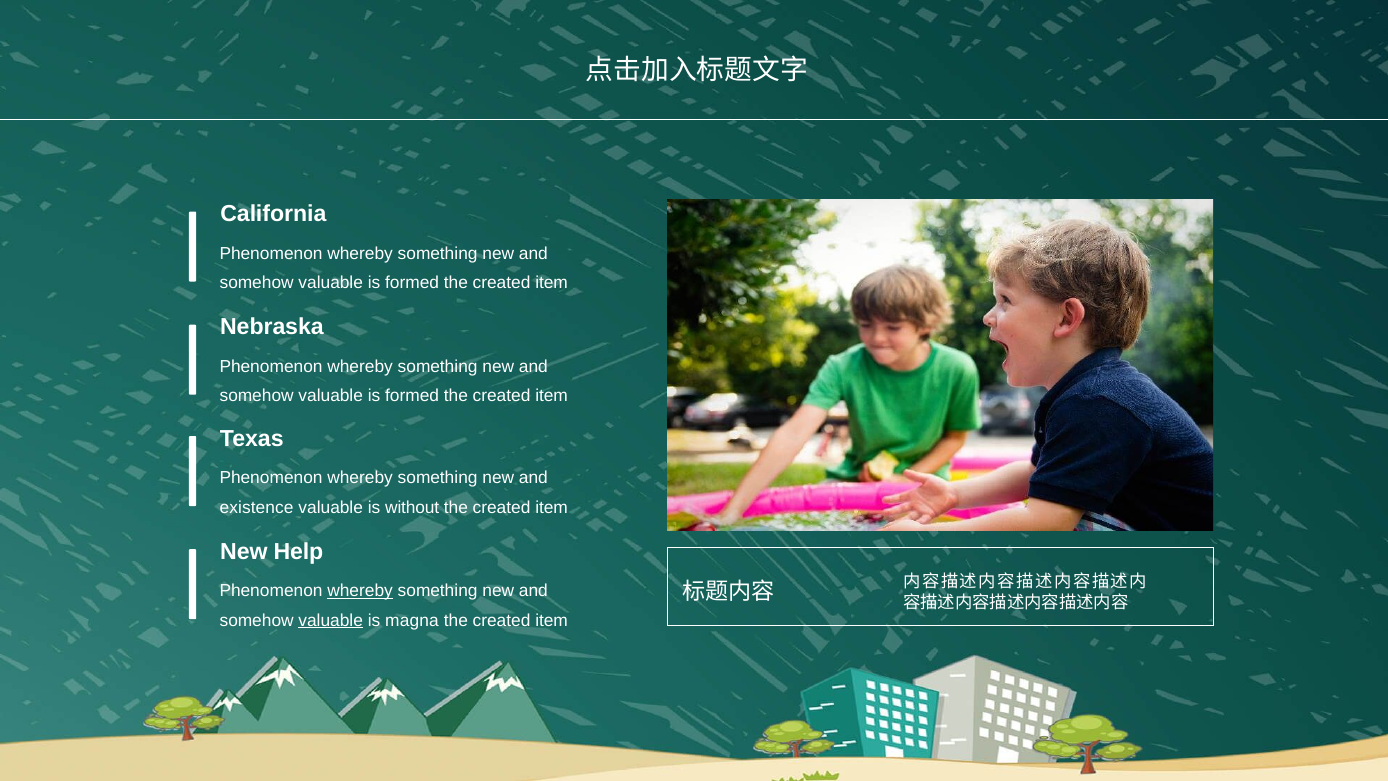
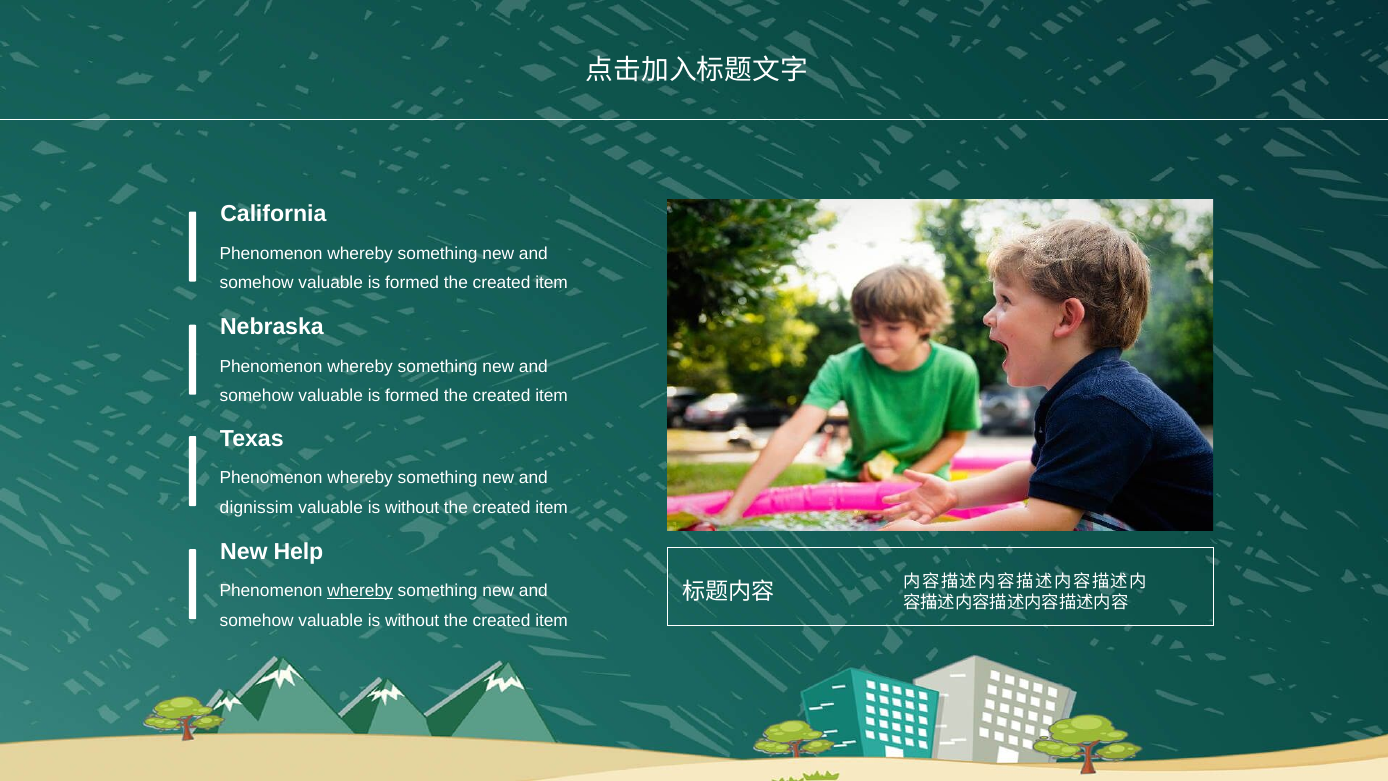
existence: existence -> dignissim (257, 507)
valuable underline: present -> none (331, 620)
magna: magna -> without (412, 620)
